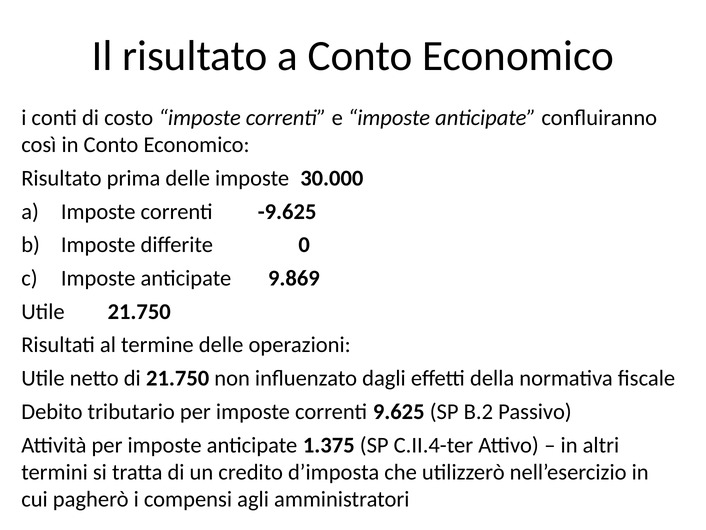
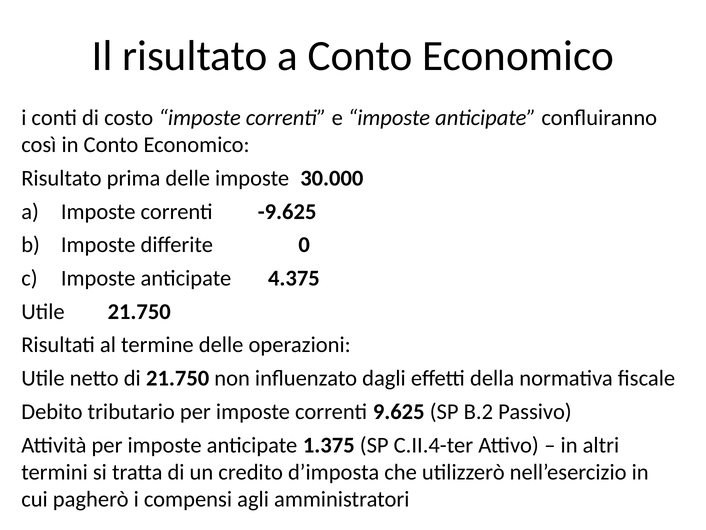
9.869: 9.869 -> 4.375 (294, 278)
